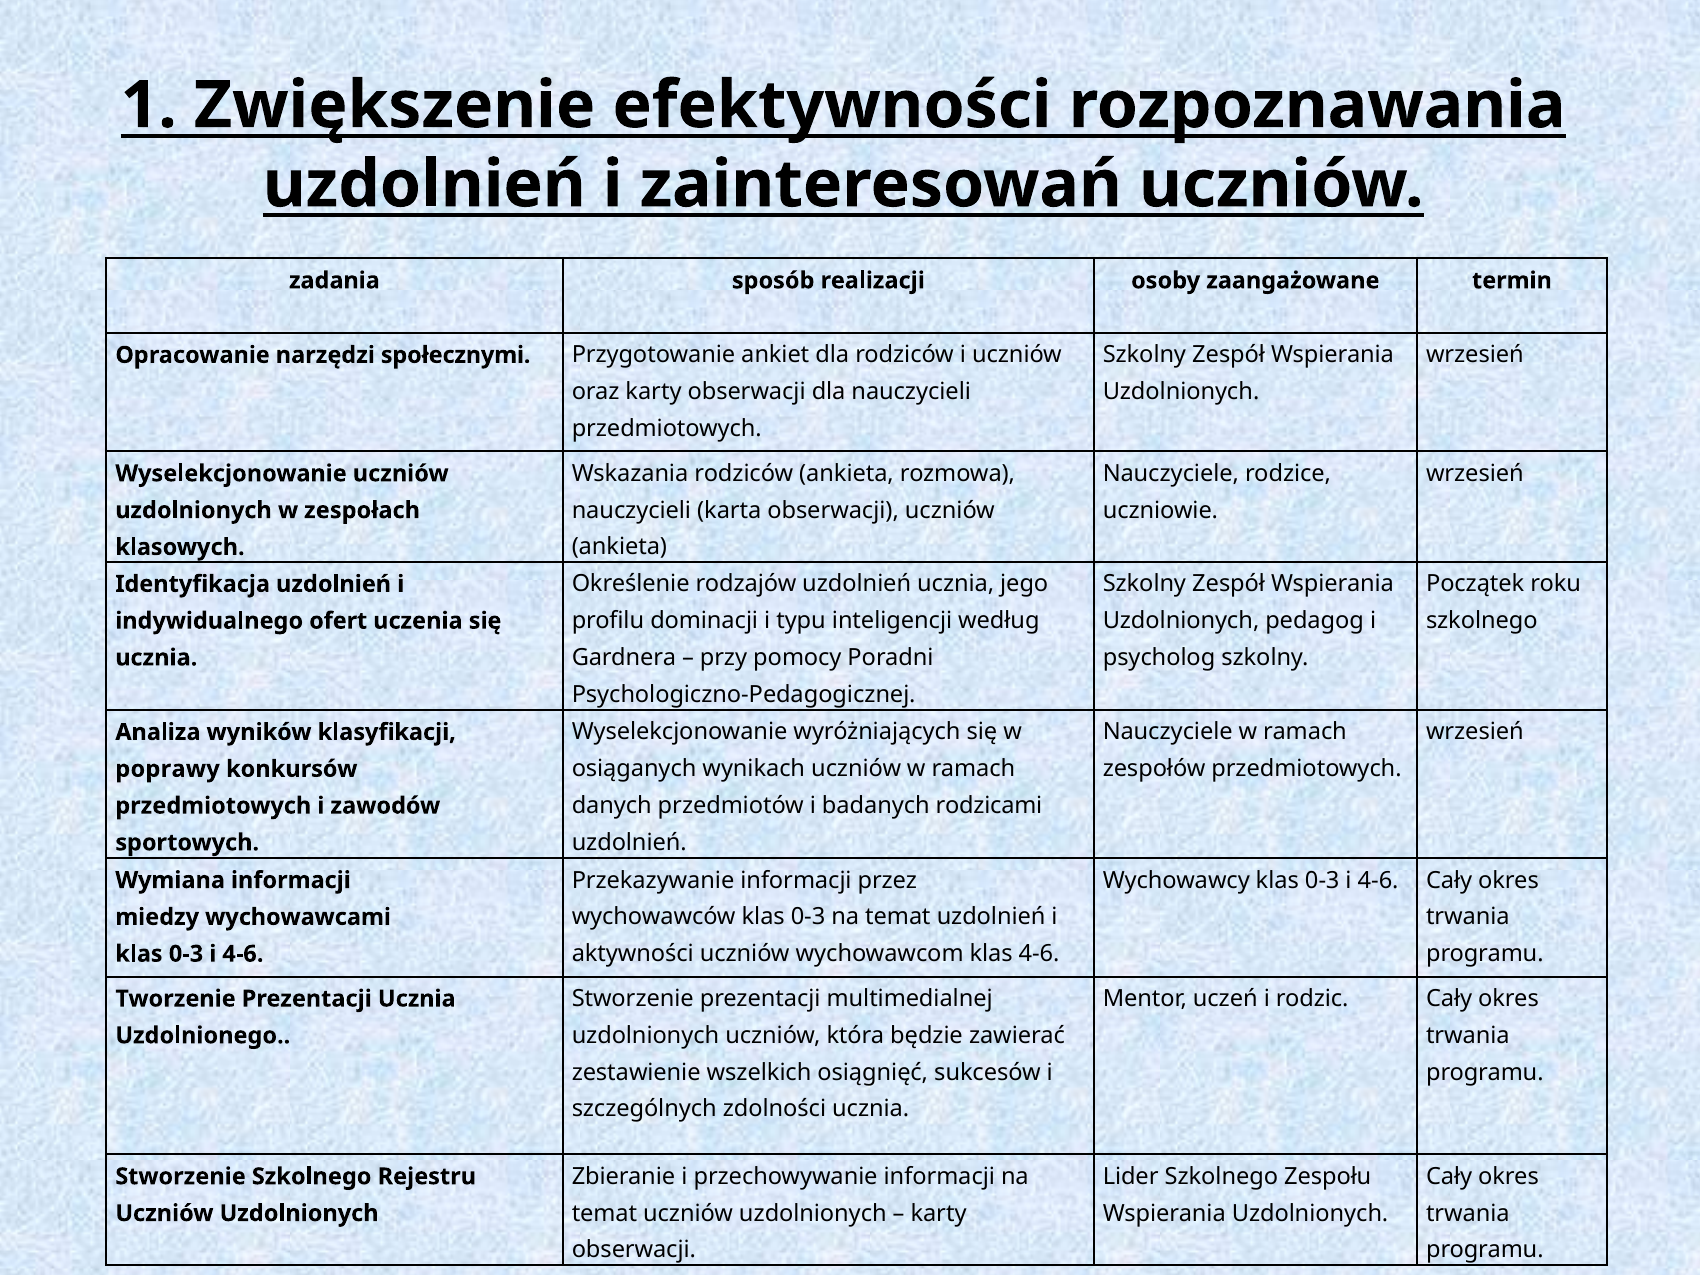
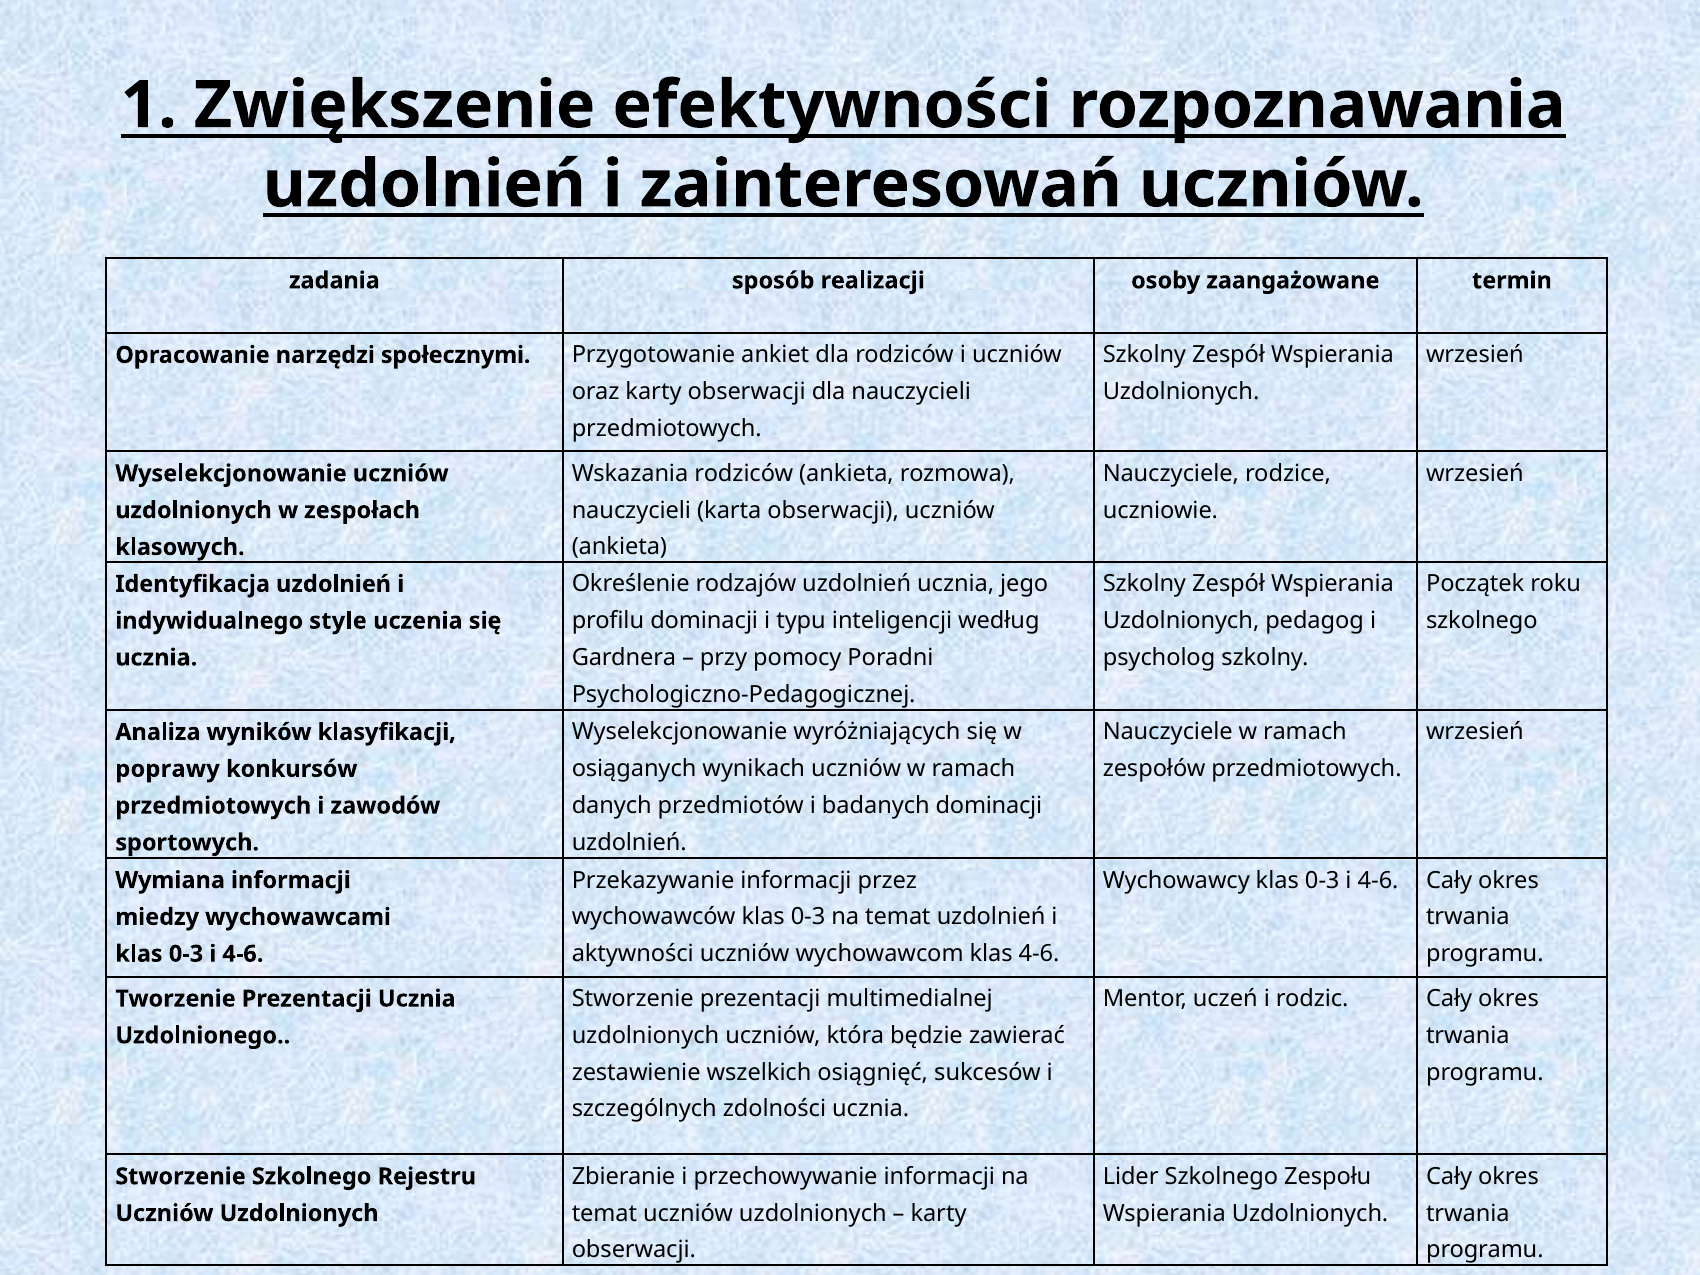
ofert: ofert -> style (338, 621)
badanych rodzicami: rodzicami -> dominacji (989, 806)
